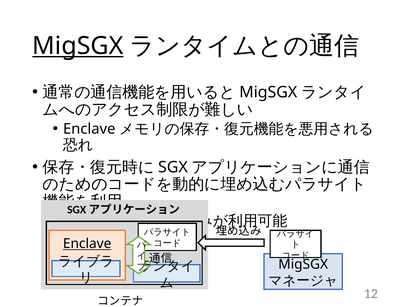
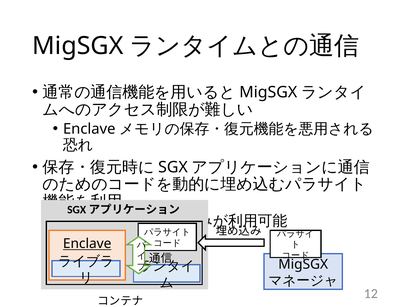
MigSGX underline: present -> none (78, 46)
